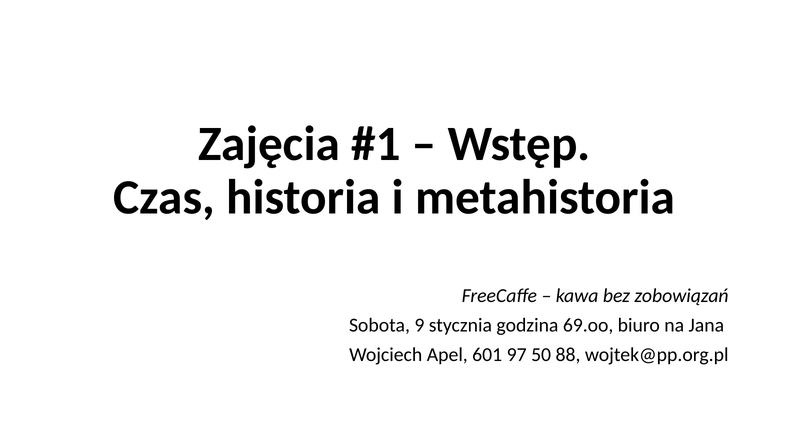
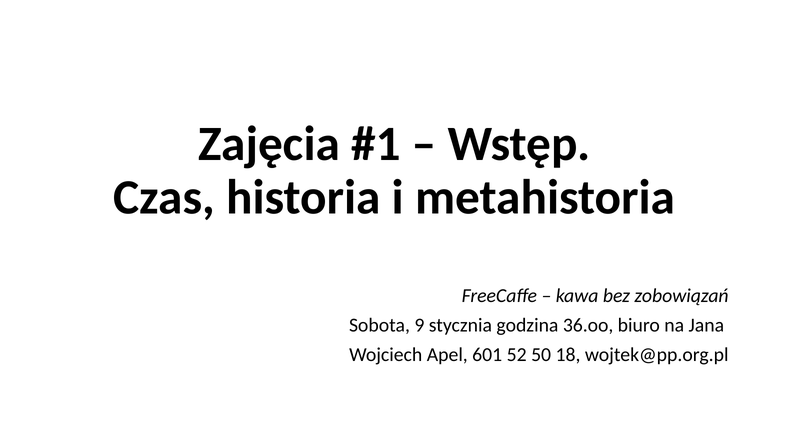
69.oo: 69.oo -> 36.oo (588, 325)
97: 97 -> 52 (517, 355)
88: 88 -> 18 (568, 355)
